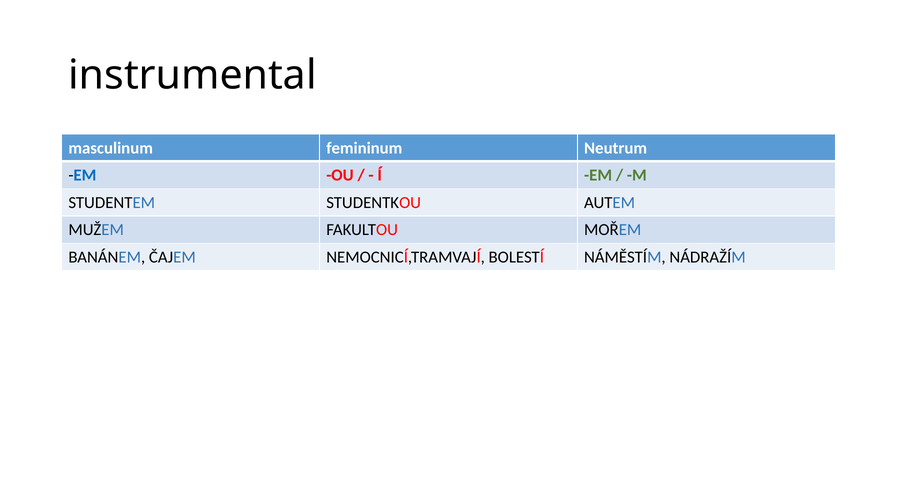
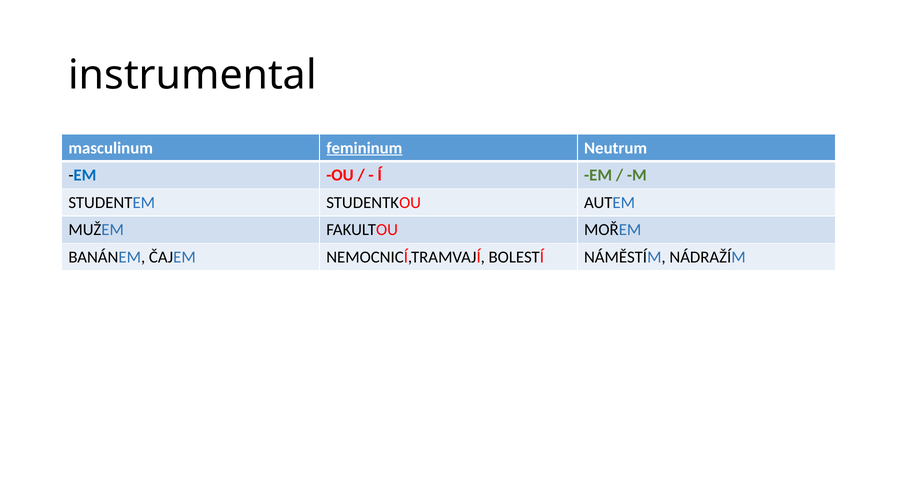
femininum underline: none -> present (364, 148)
